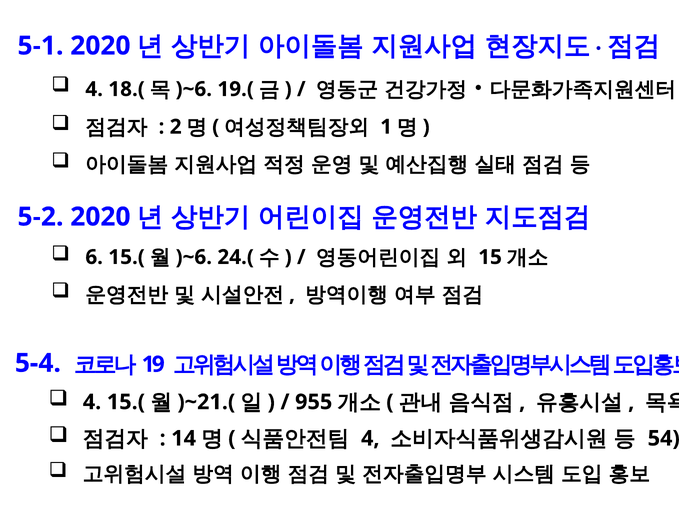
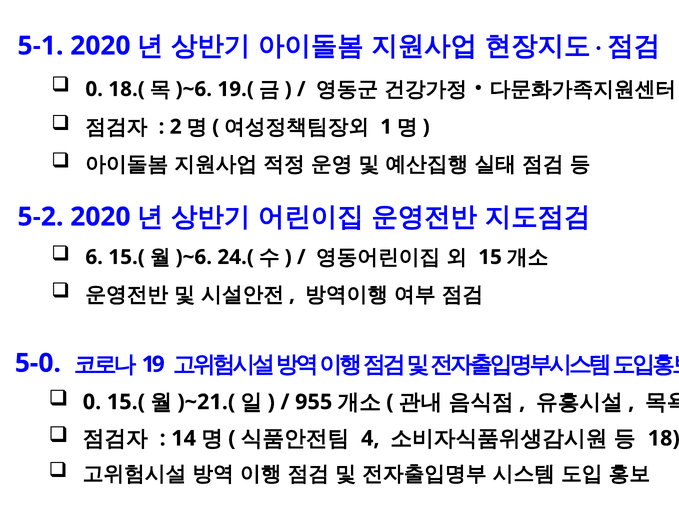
4: 4 -> 0 (94, 89)
5-4: 5-4 -> 5-0 (38, 363)
4: 4 -> 0 (92, 402)
54: 54 -> 18 (664, 439)
